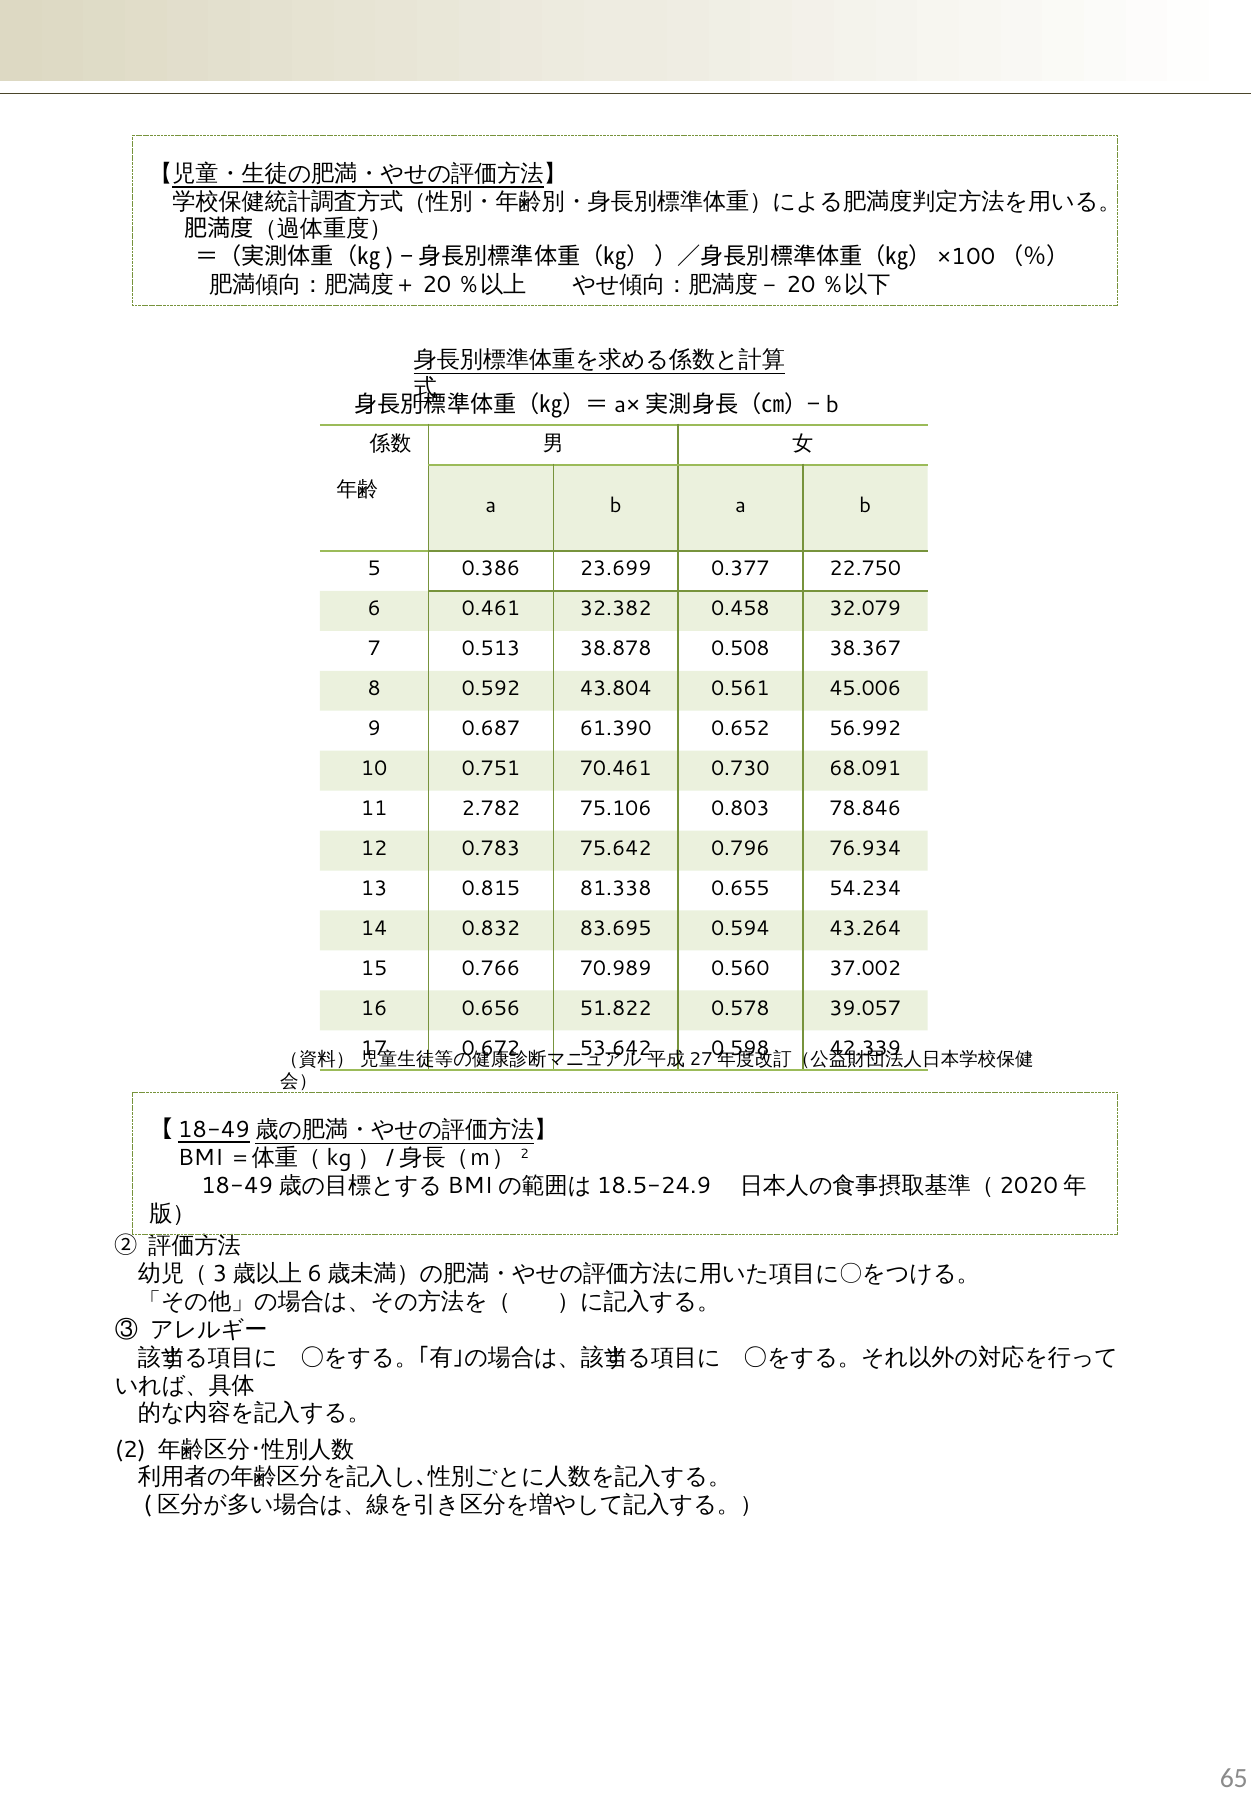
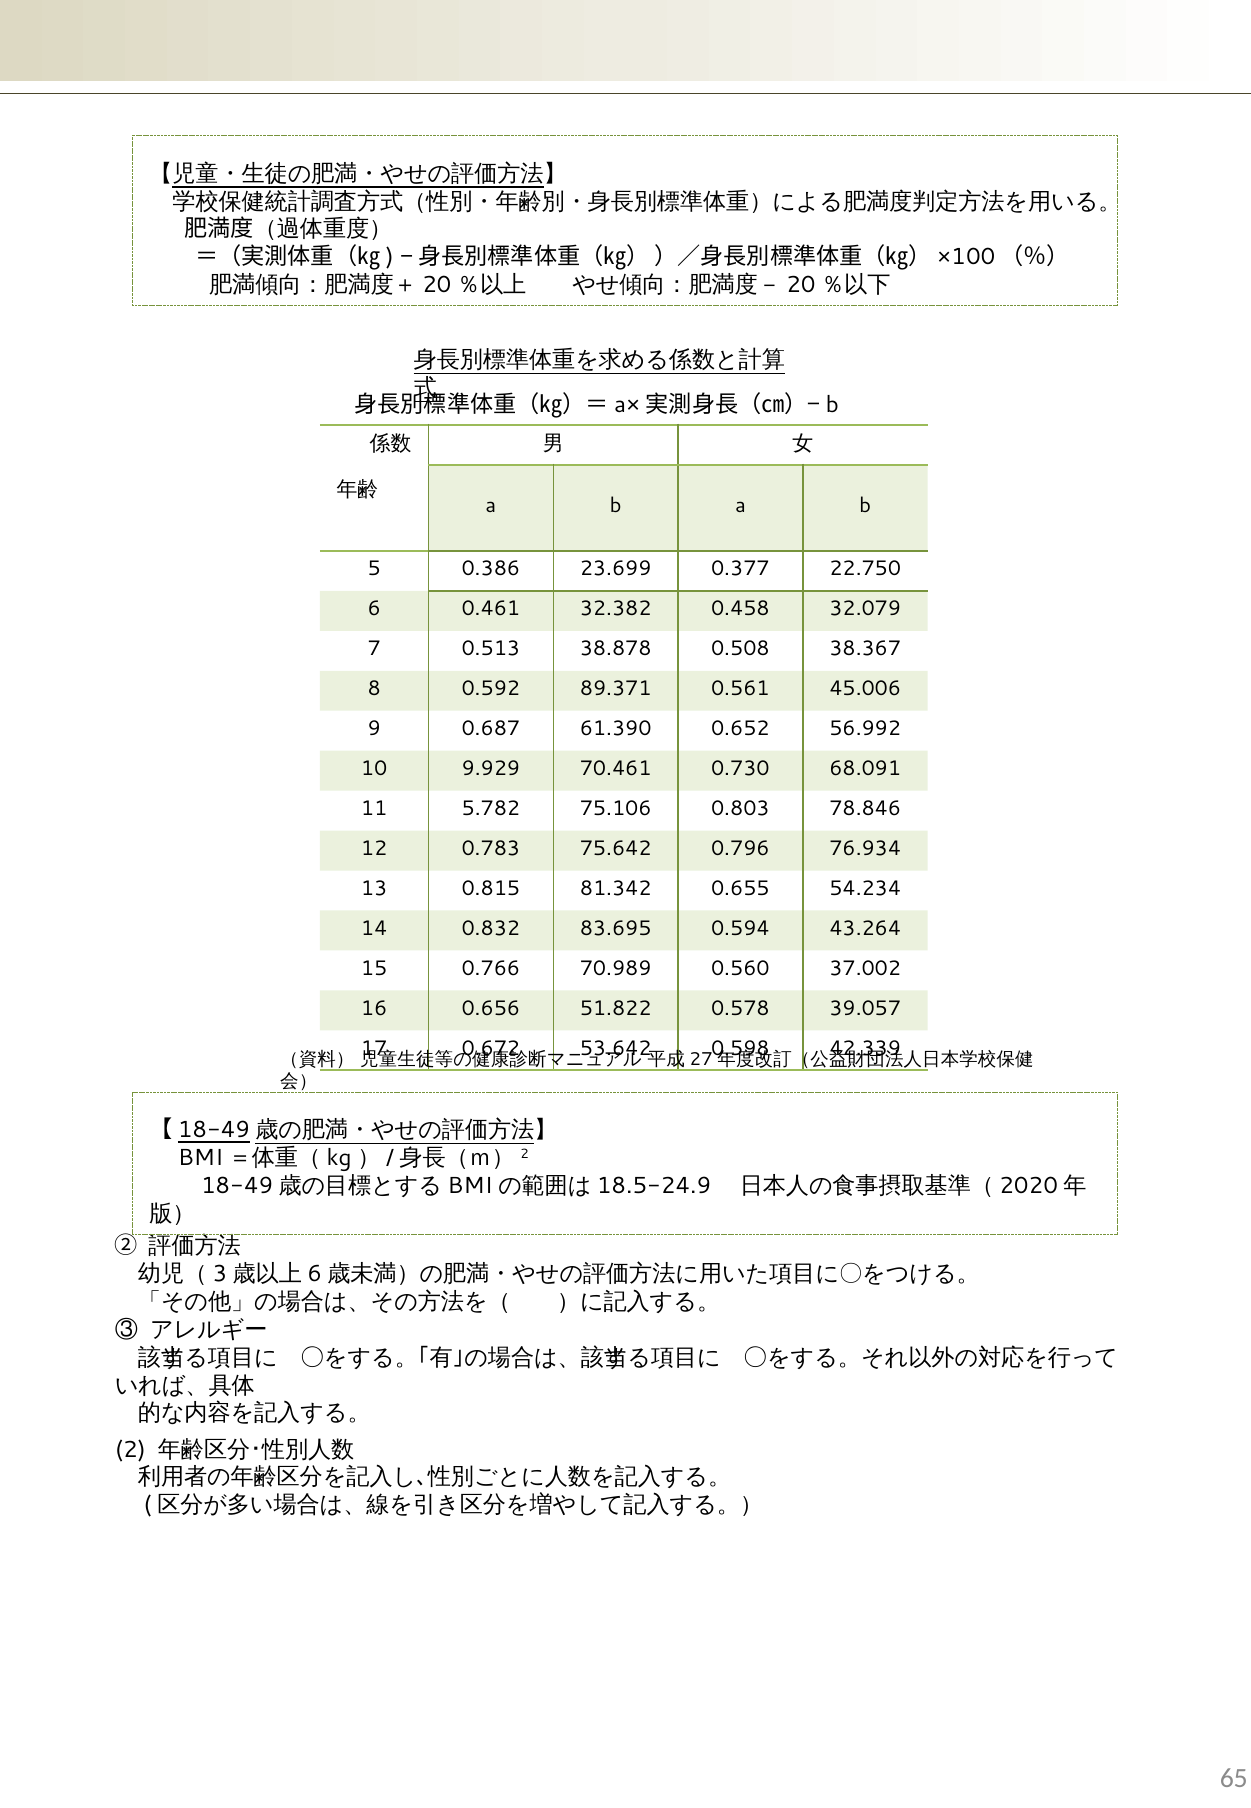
43.804: 43.804 -> 89.371 (616, 688)
0.751: 0.751 -> 9.929 (491, 768)
2.782: 2.782 -> 5.782 (491, 808)
81.338: 81.338 -> 81.342 (616, 888)
